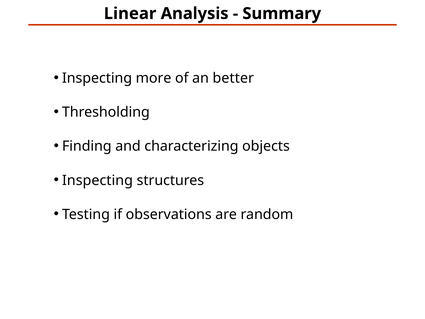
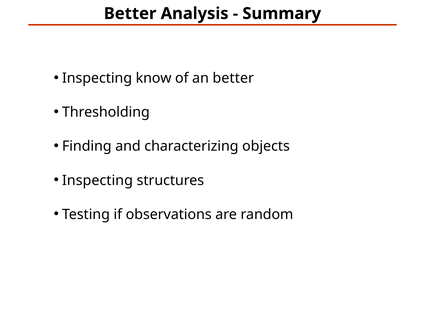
Linear: Linear -> Better (130, 14)
more: more -> know (154, 78)
